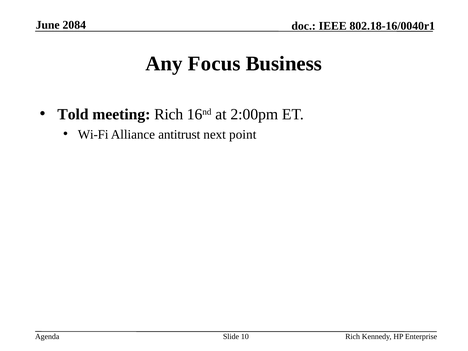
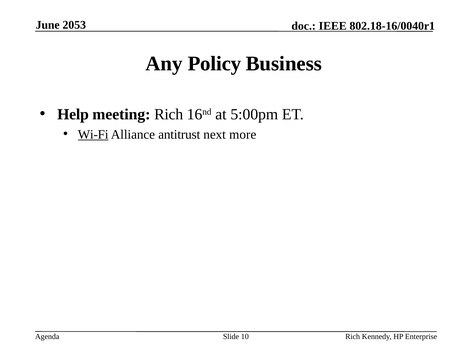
2084: 2084 -> 2053 (74, 25)
Focus: Focus -> Policy (214, 64)
Told: Told -> Help (73, 114)
2:00pm: 2:00pm -> 5:00pm (254, 114)
Wi-Fi underline: none -> present (93, 134)
point: point -> more (243, 134)
